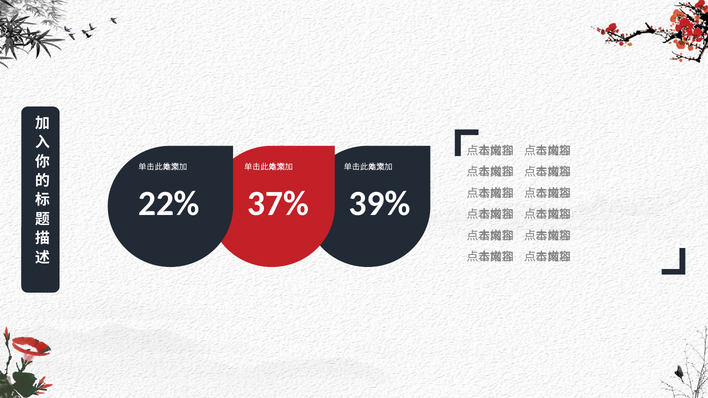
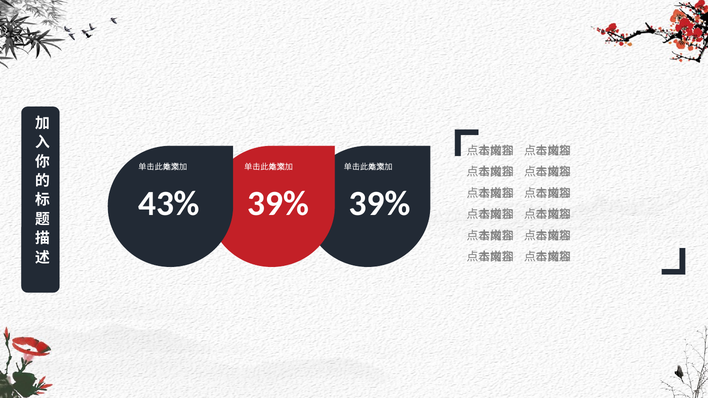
22%: 22% -> 43% (169, 204)
37%: 37% -> 39% (278, 204)
